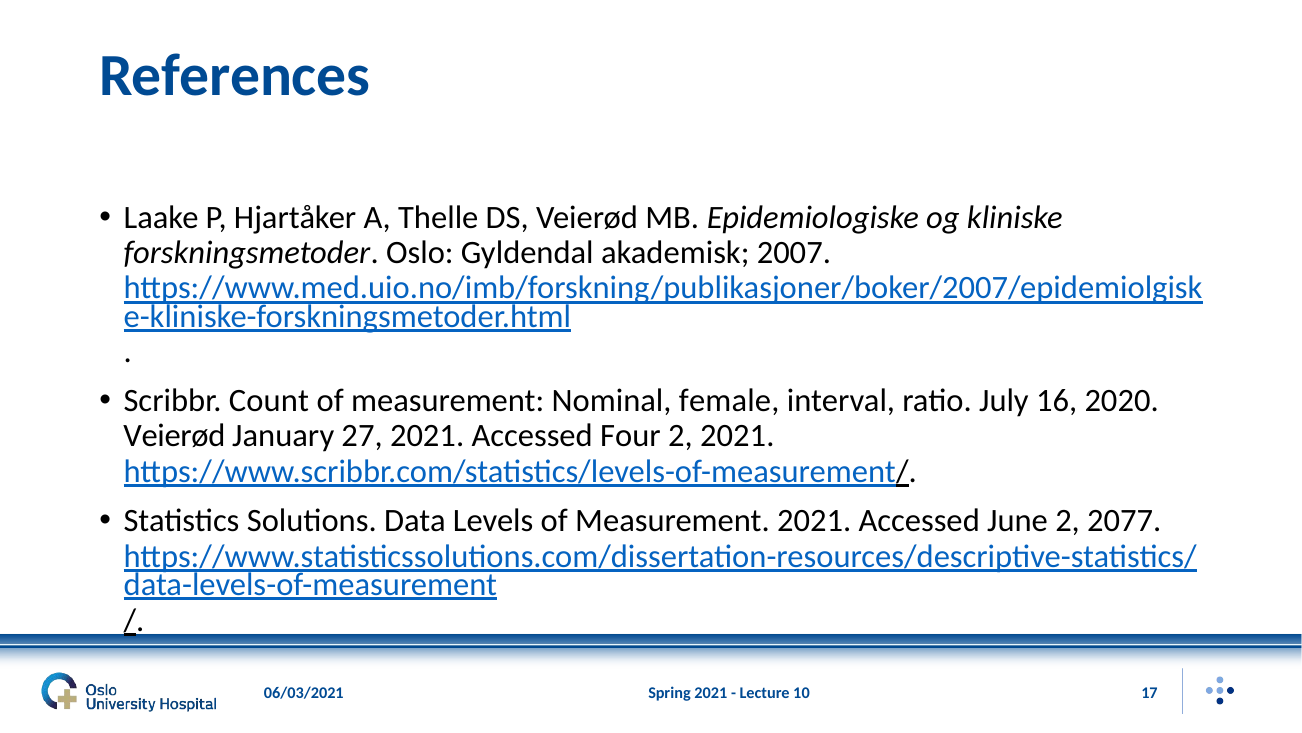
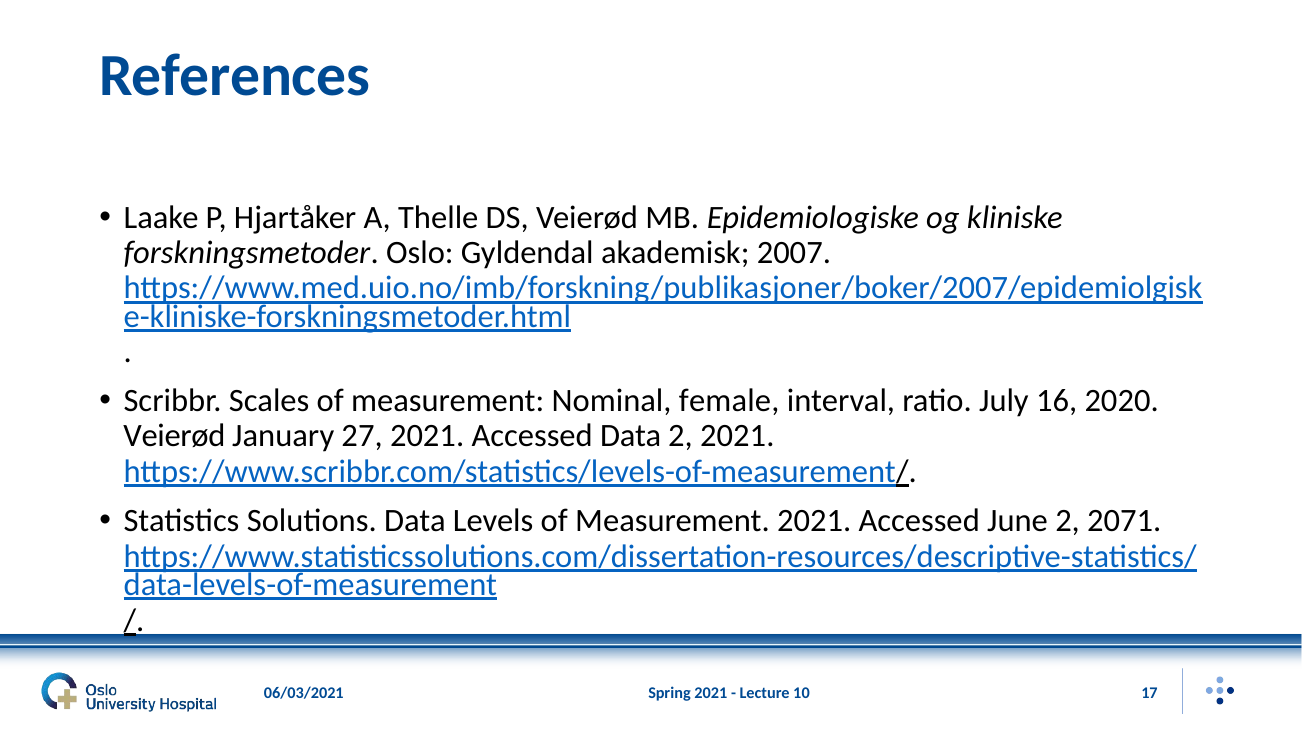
Count: Count -> Scales (269, 401)
Accessed Four: Four -> Data (631, 436)
2077: 2077 -> 2071 (1124, 520)
